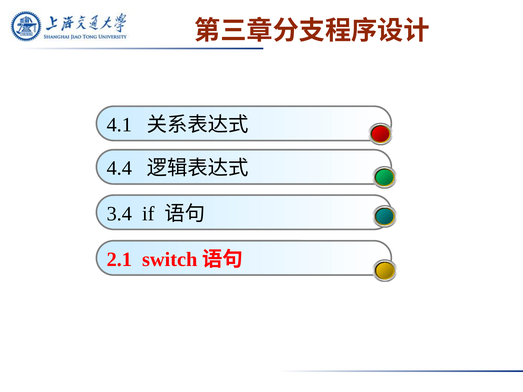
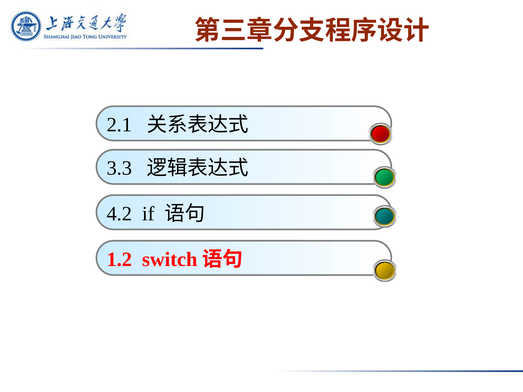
4.1: 4.1 -> 2.1 (119, 125)
4.4: 4.4 -> 3.3 (119, 168)
3.4: 3.4 -> 4.2 (119, 214)
2.1: 2.1 -> 1.2 (119, 259)
